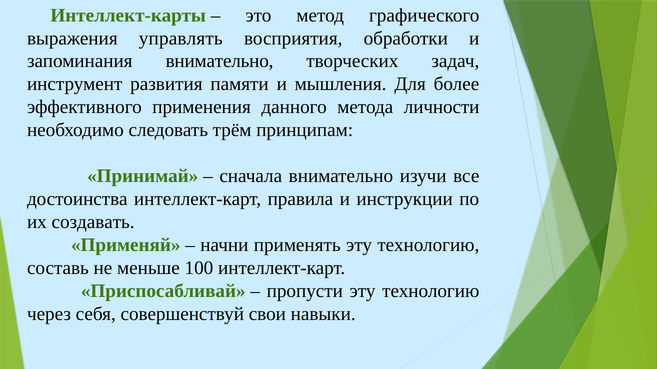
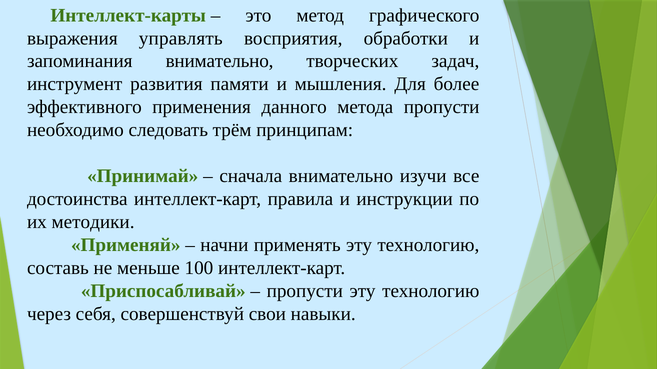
метода личности: личности -> пропусти (442, 107)
создавать: создавать -> методики (93, 222)
